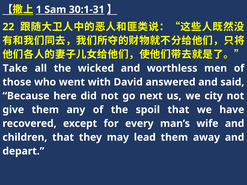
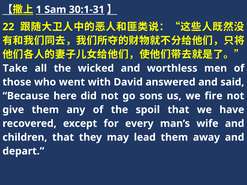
next: next -> sons (151, 96)
city: city -> fire (214, 96)
